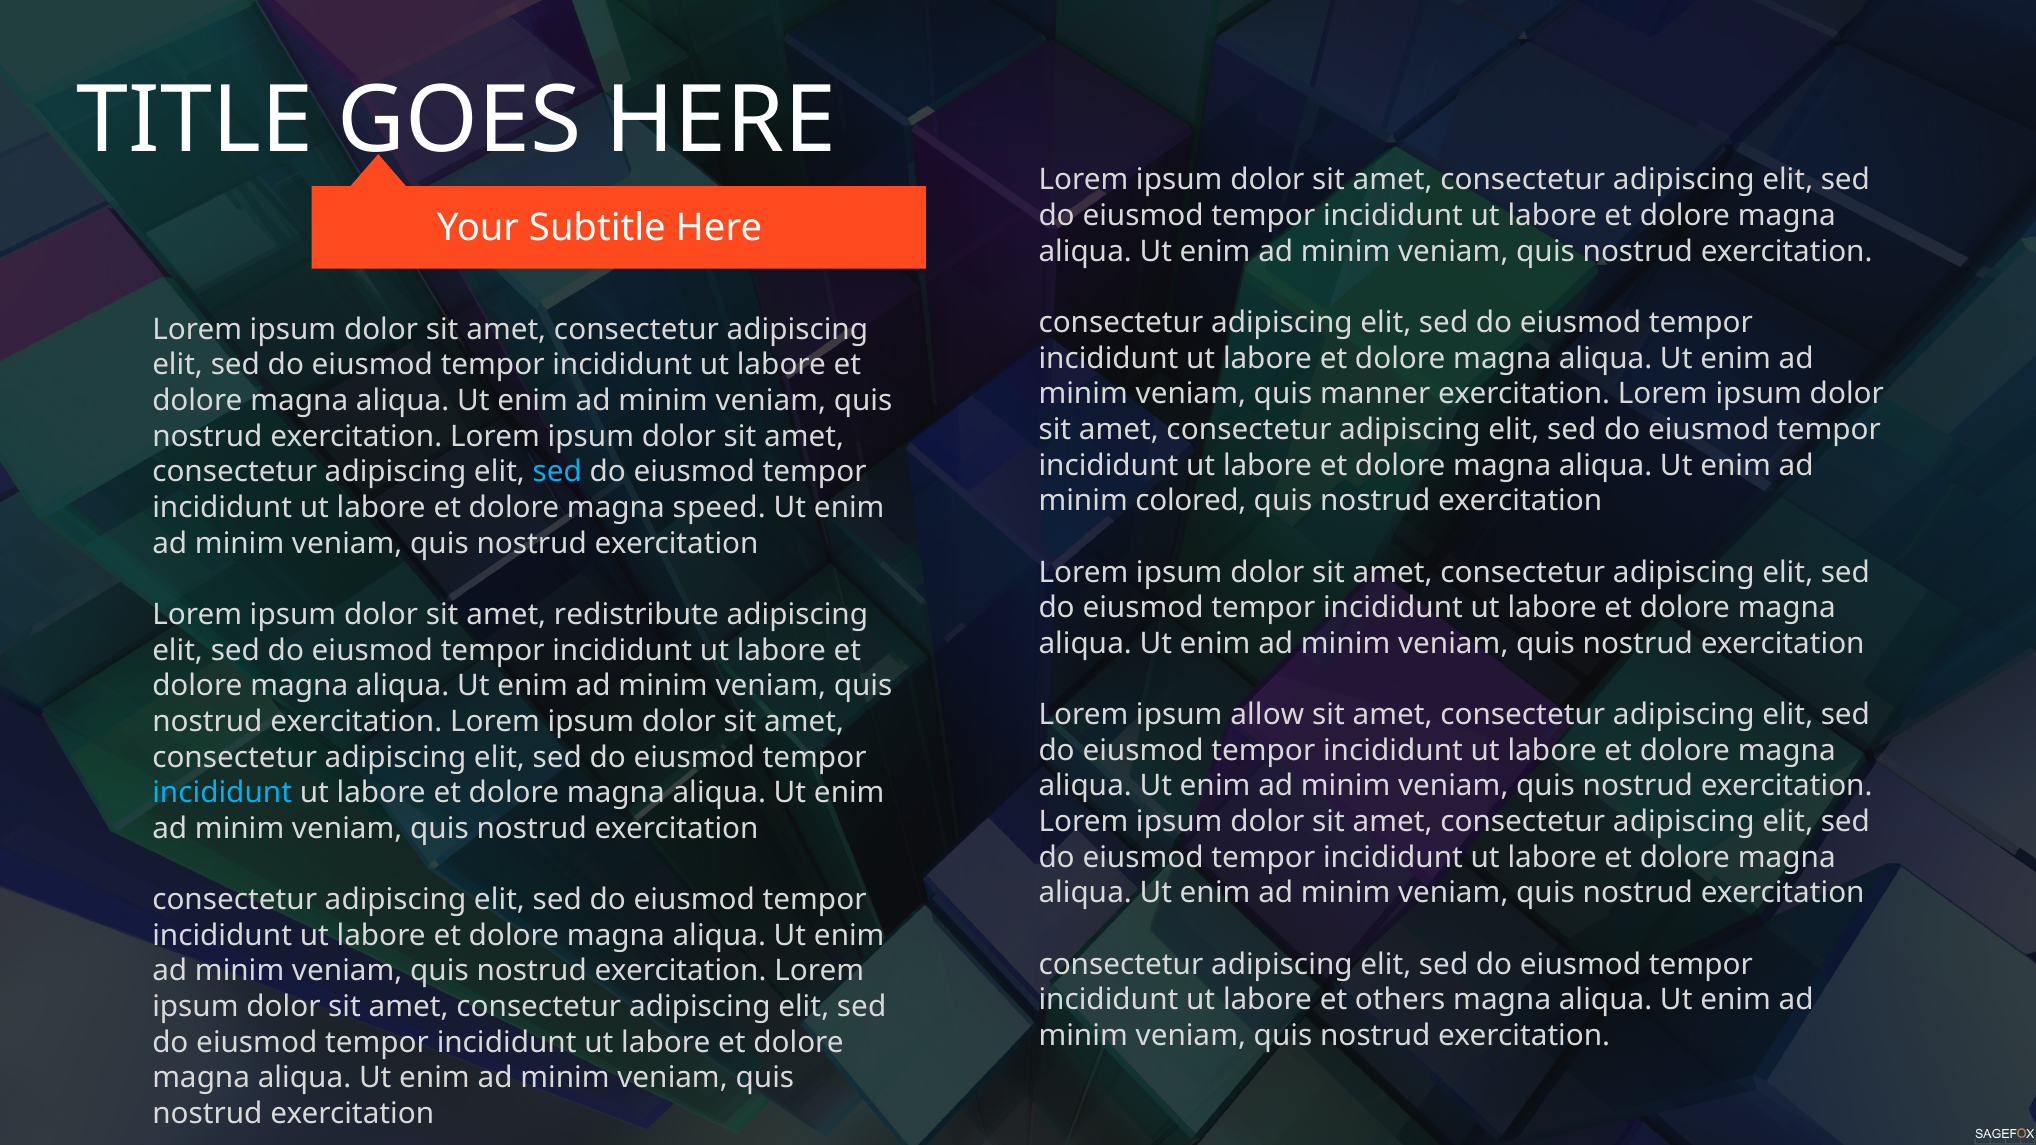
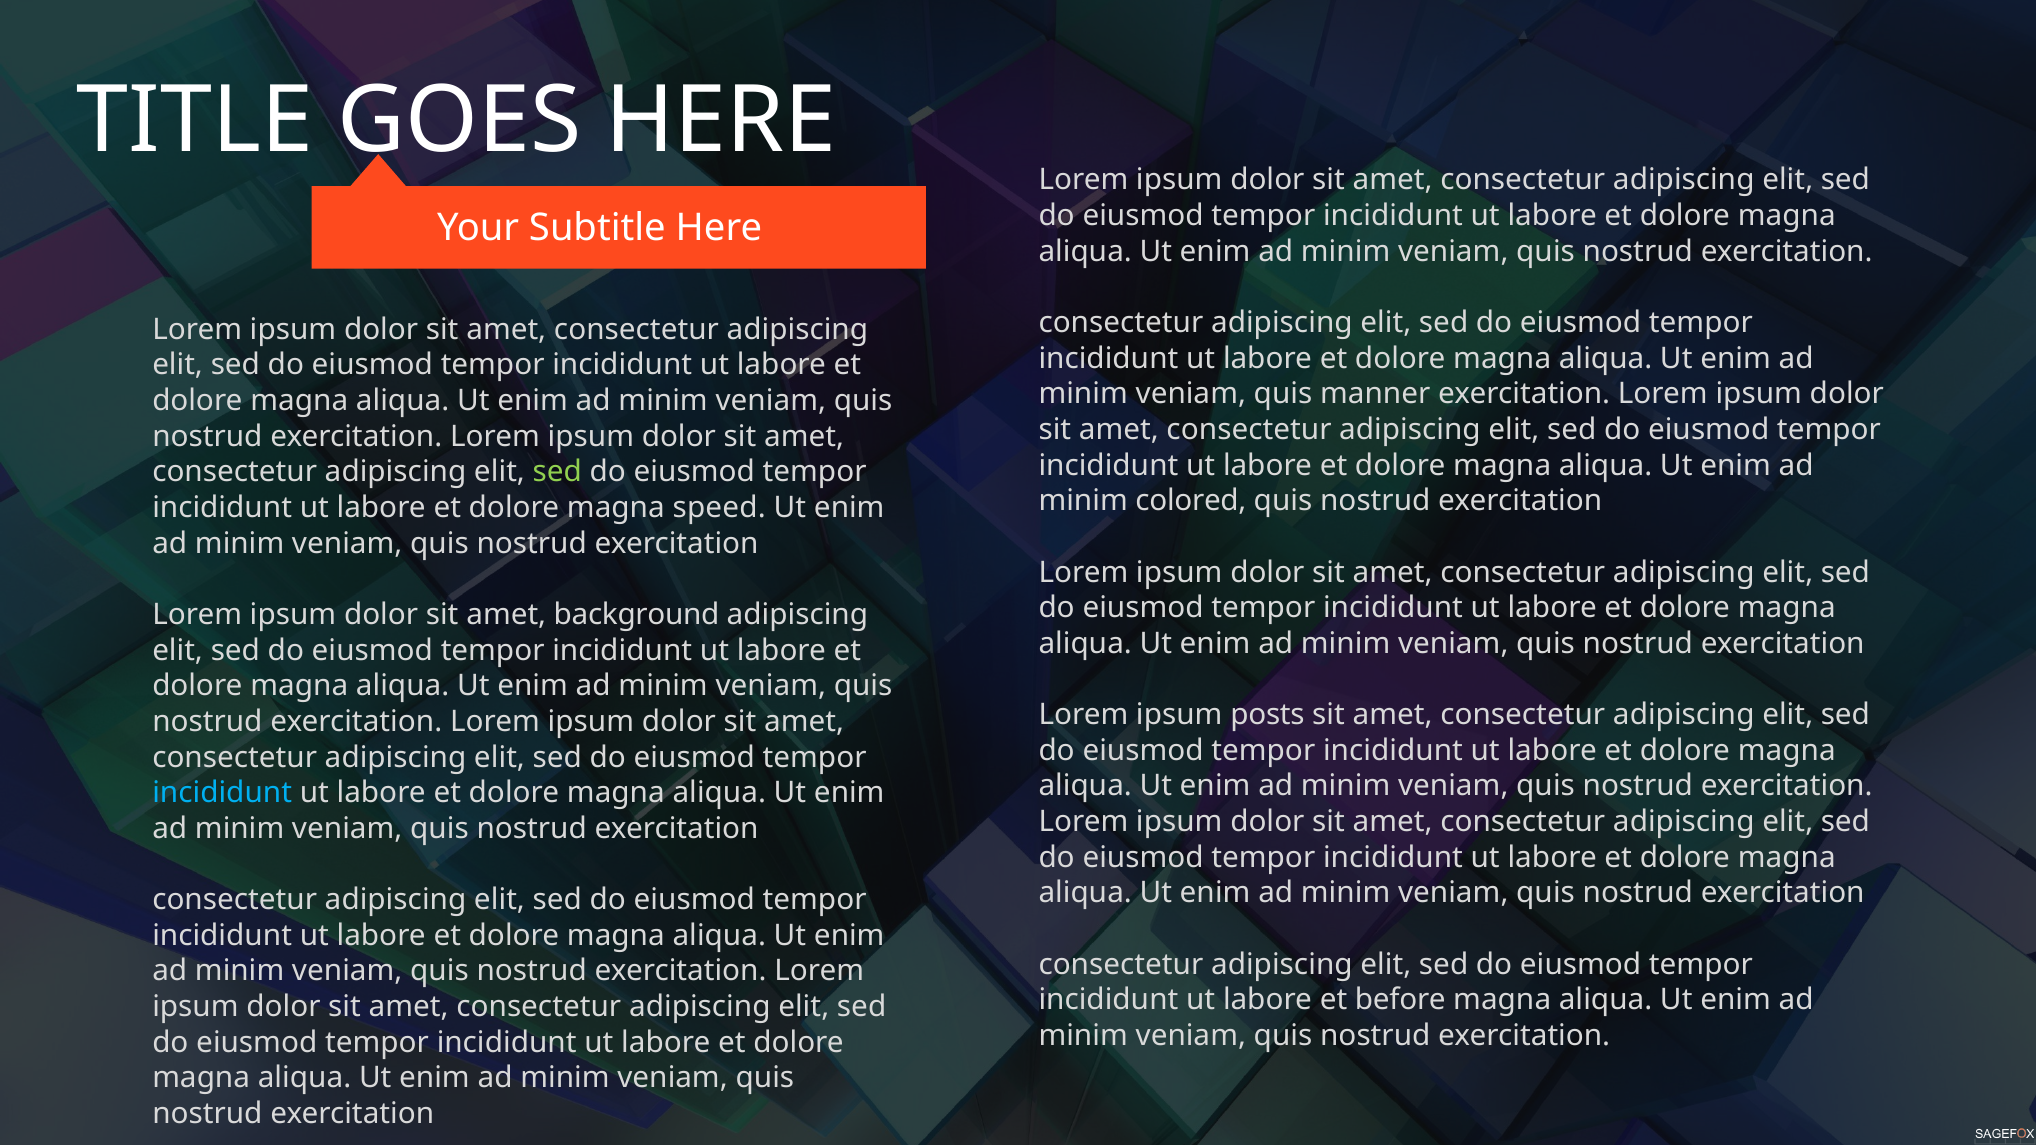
sed colour: light blue -> light green (557, 472)
redistribute: redistribute -> background (637, 615)
allow: allow -> posts (1267, 715)
others: others -> before (1400, 1000)
